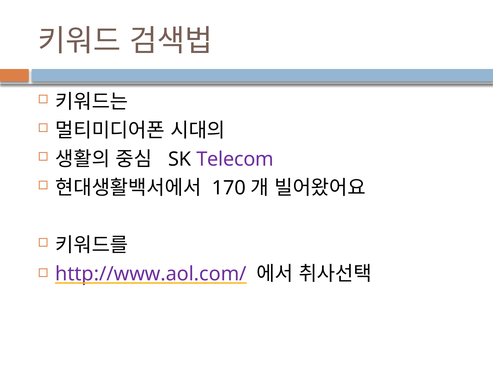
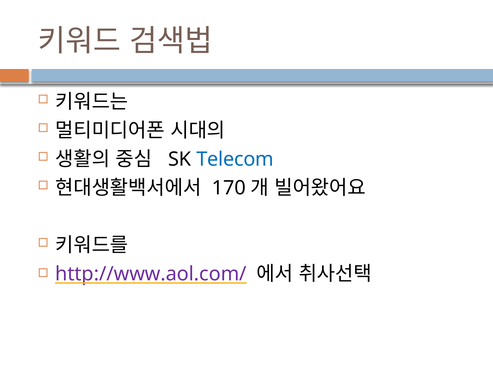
Telecom colour: purple -> blue (235, 159)
